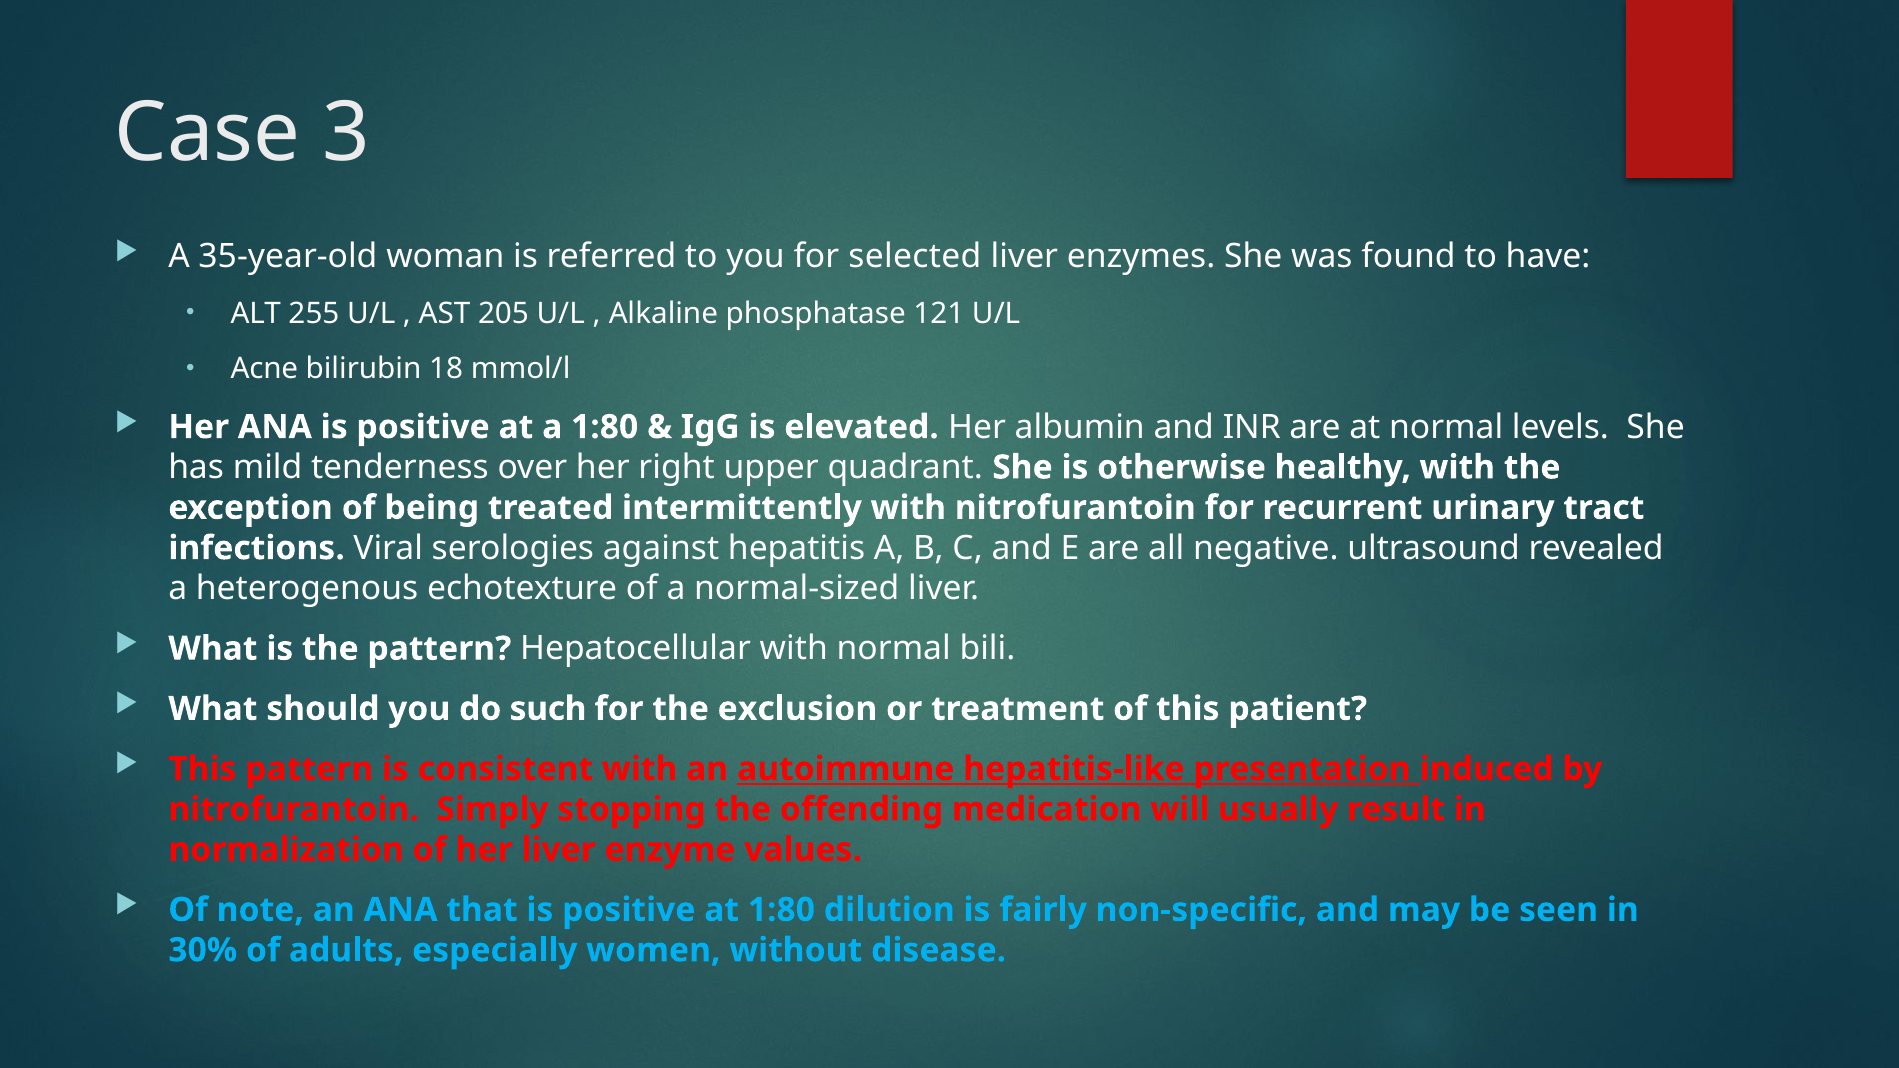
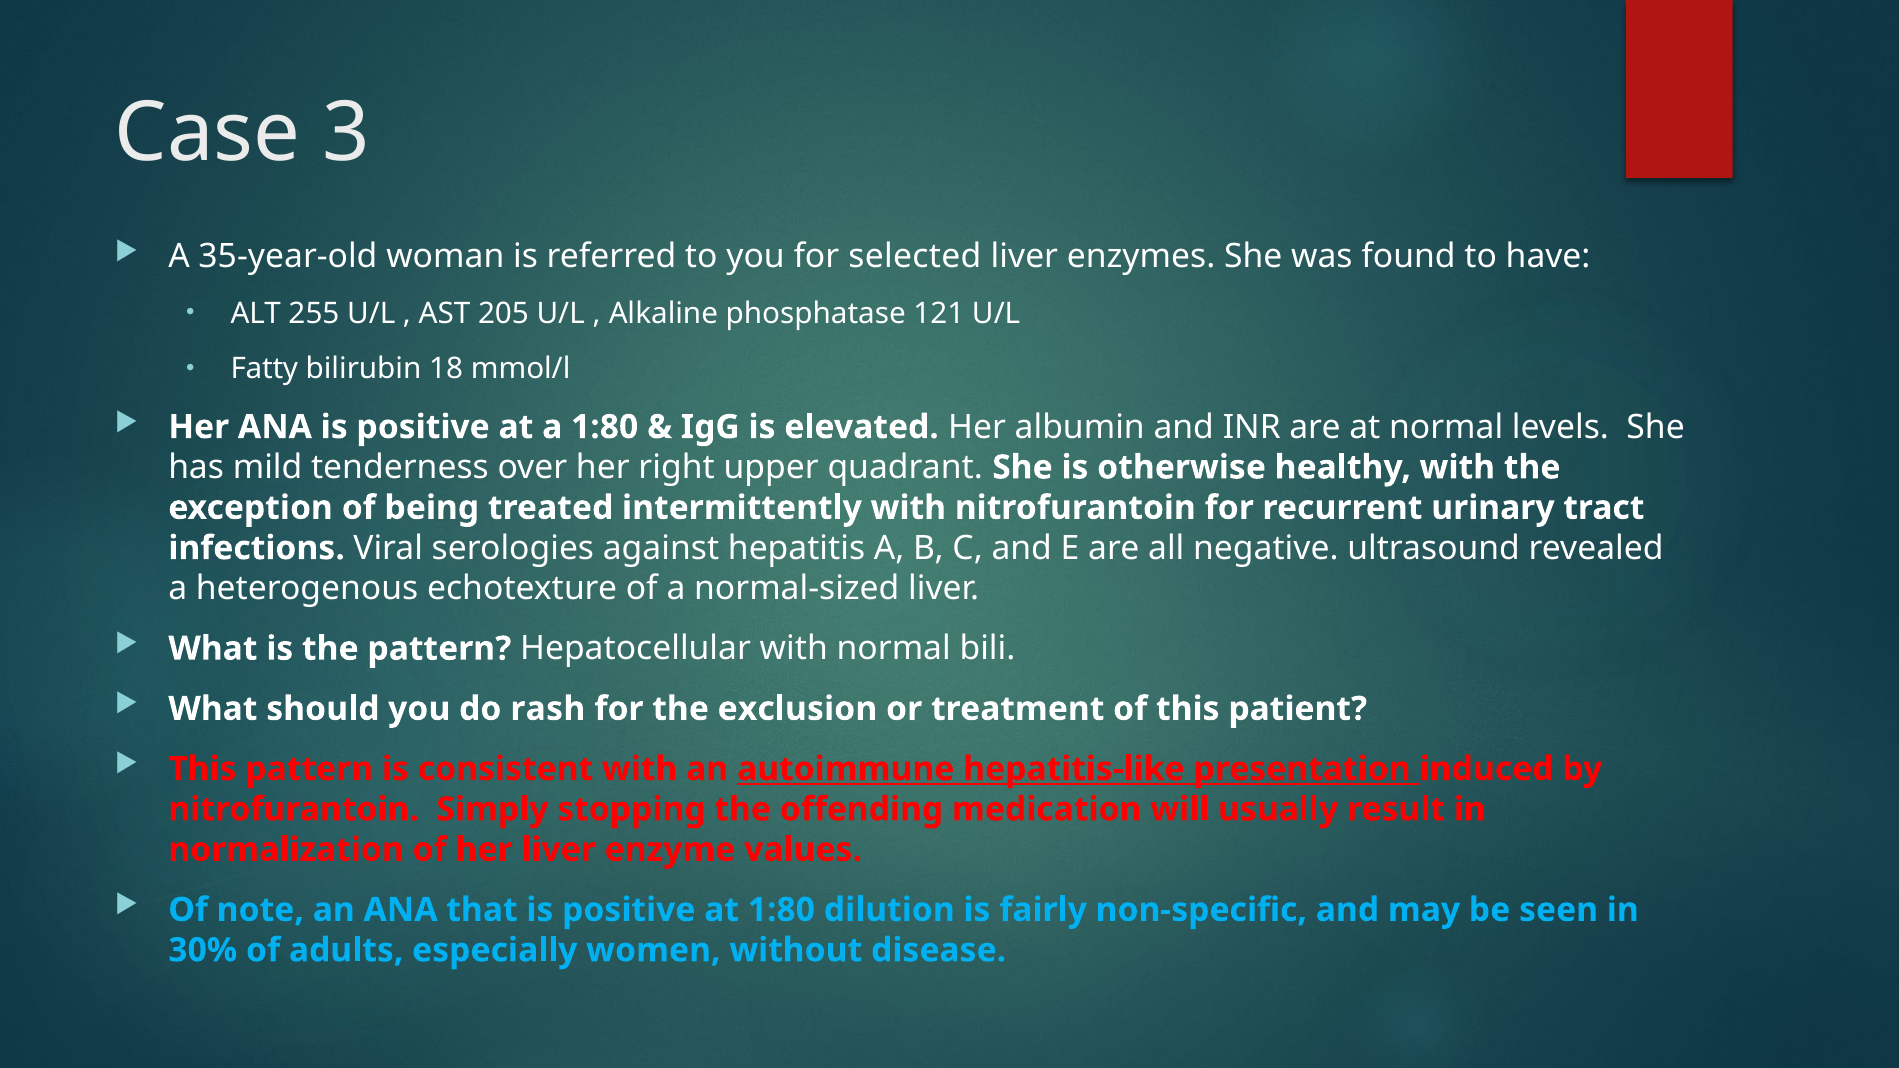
Acne: Acne -> Fatty (264, 369)
such: such -> rash (548, 709)
